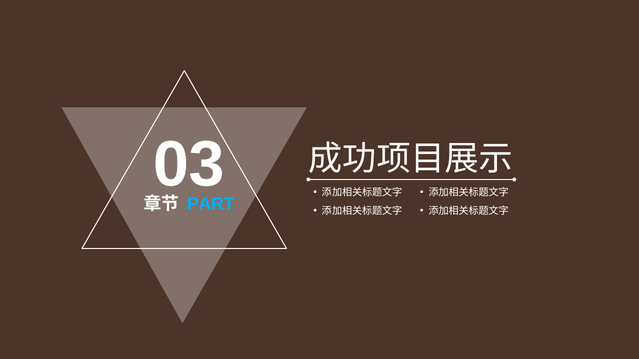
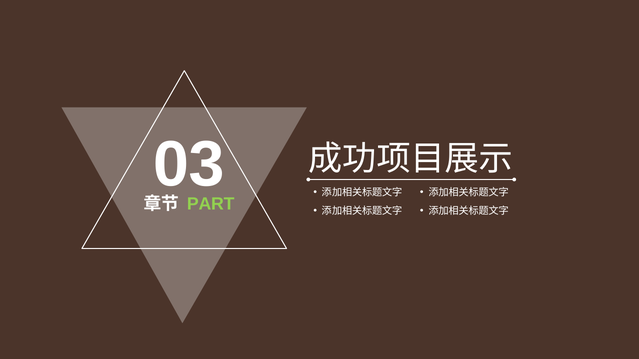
PART colour: light blue -> light green (211, 204)
